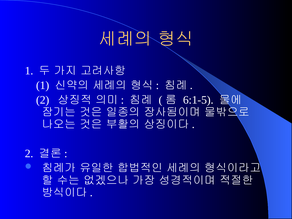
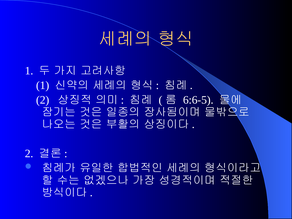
6:1-5: 6:1-5 -> 6:6-5 (198, 100)
